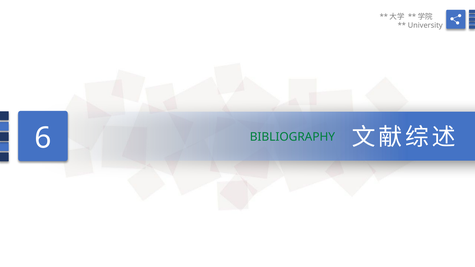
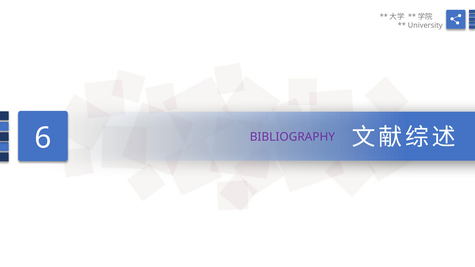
BIBLIOGRAPHY colour: green -> purple (292, 137)
